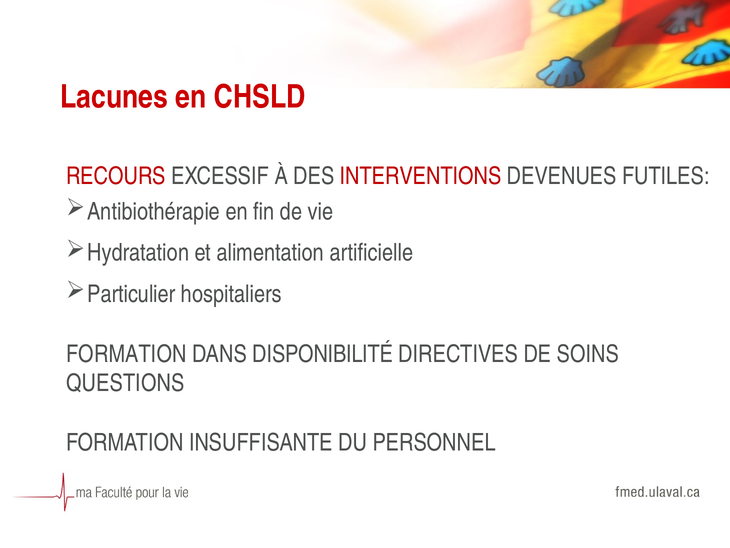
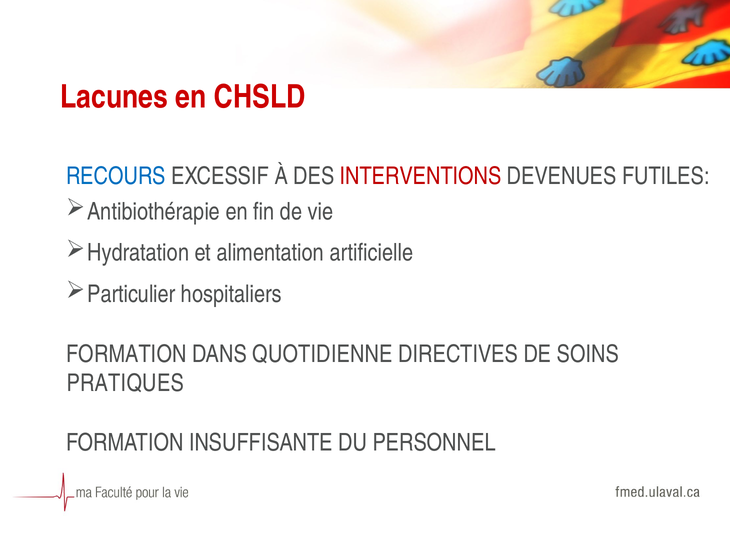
RECOURS colour: red -> blue (116, 176)
DISPONIBILITÉ: DISPONIBILITÉ -> QUOTIDIENNE (323, 354)
QUESTIONS: QUESTIONS -> PRATIQUES (125, 383)
